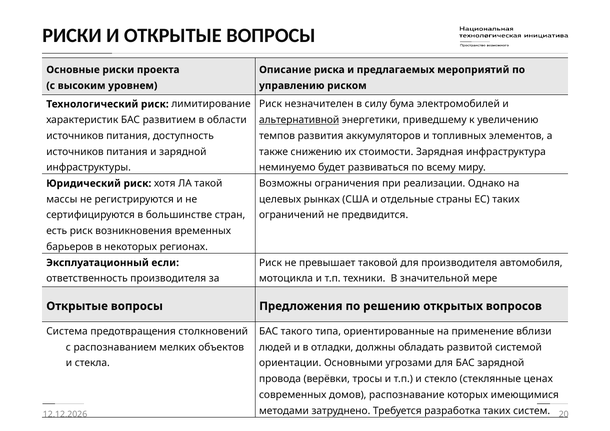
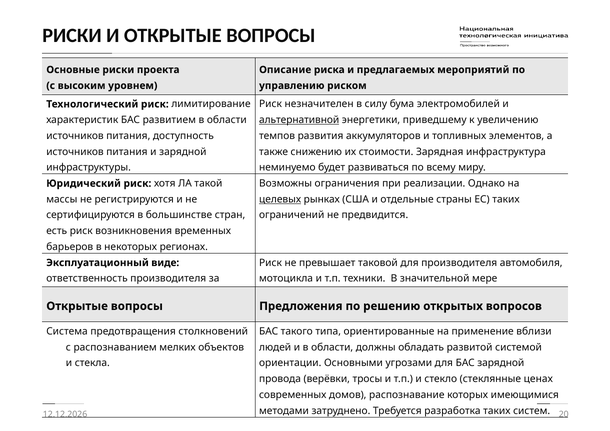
целевых underline: none -> present (280, 200)
если: если -> виде (165, 263)
и в отладки: отладки -> области (332, 348)
